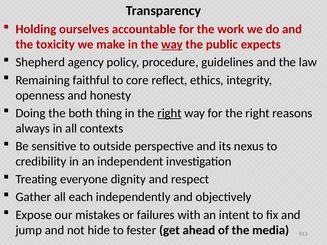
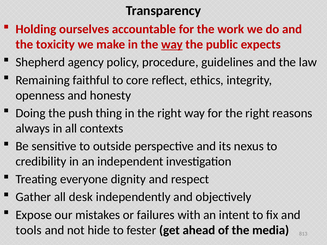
both: both -> push (81, 113)
right underline: present -> none (169, 113)
each: each -> desk (81, 197)
jump: jump -> tools (29, 230)
